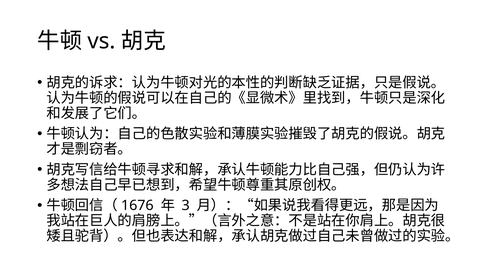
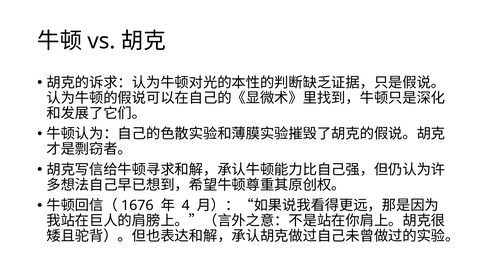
3: 3 -> 4 (186, 206)
